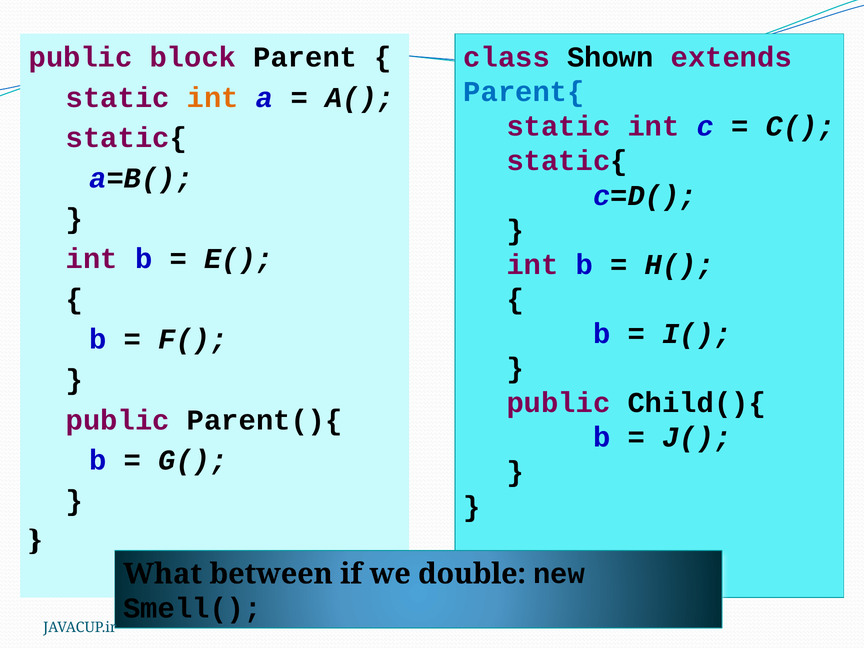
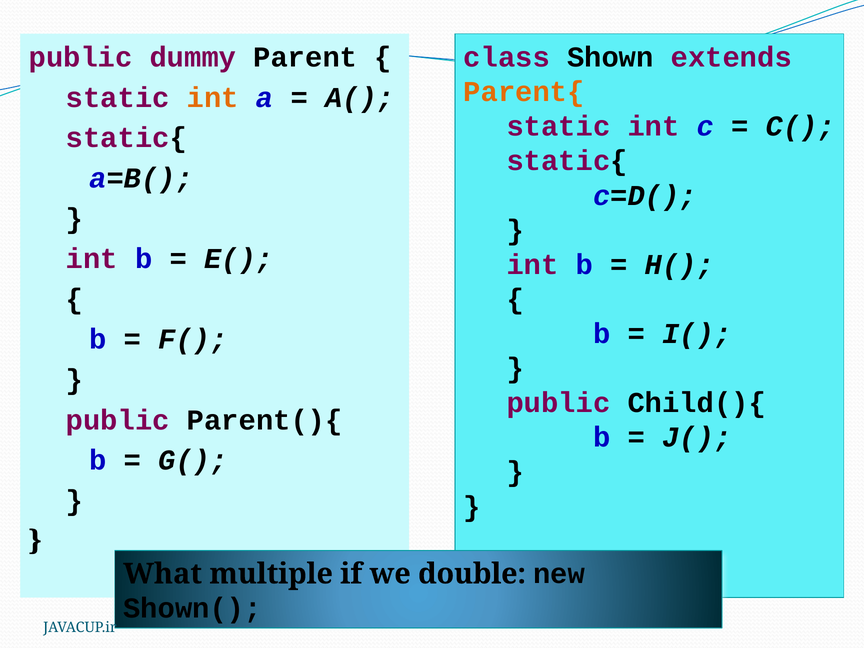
block: block -> dummy (193, 57)
Parent{ colour: blue -> orange (524, 92)
between: between -> multiple (271, 574)
Smell(: Smell( -> Shown( (192, 608)
